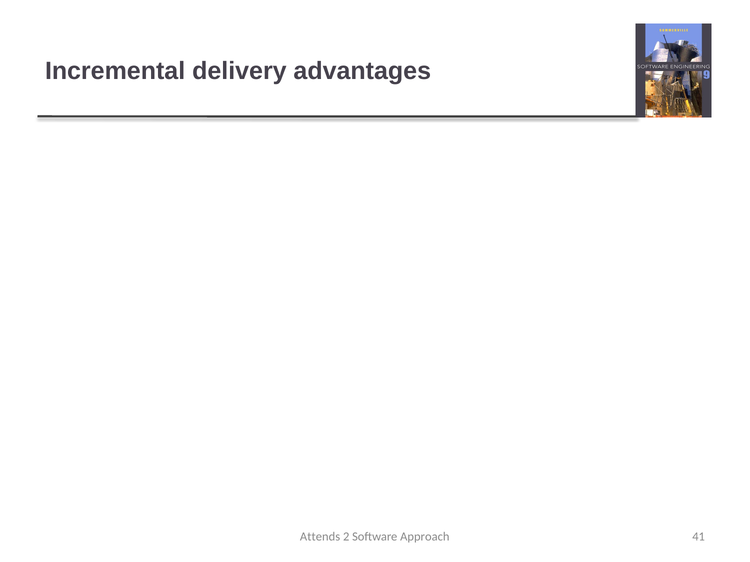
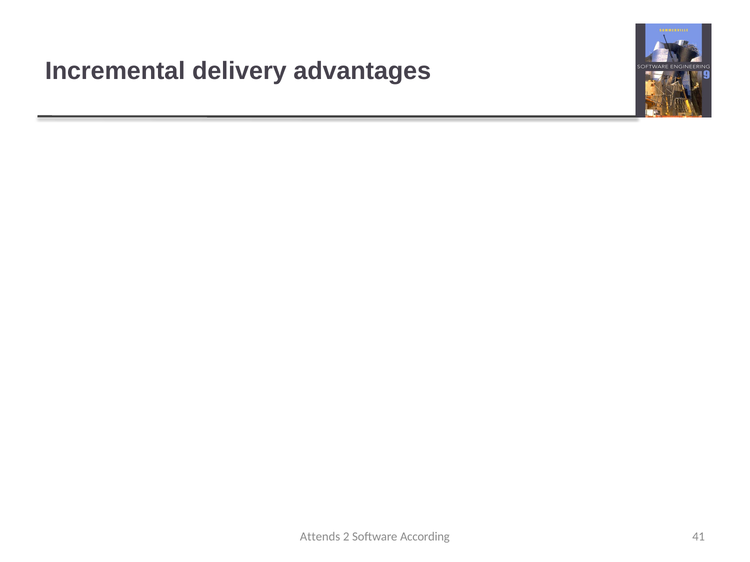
Approach: Approach -> According (425, 537)
